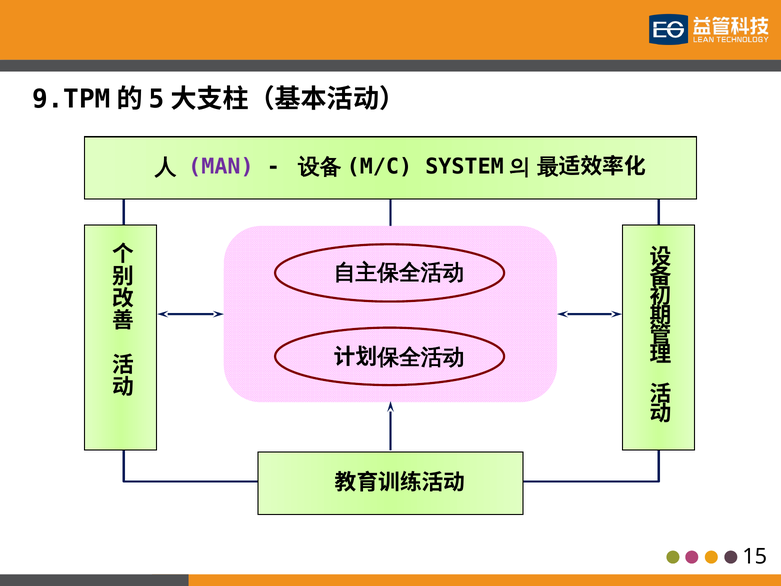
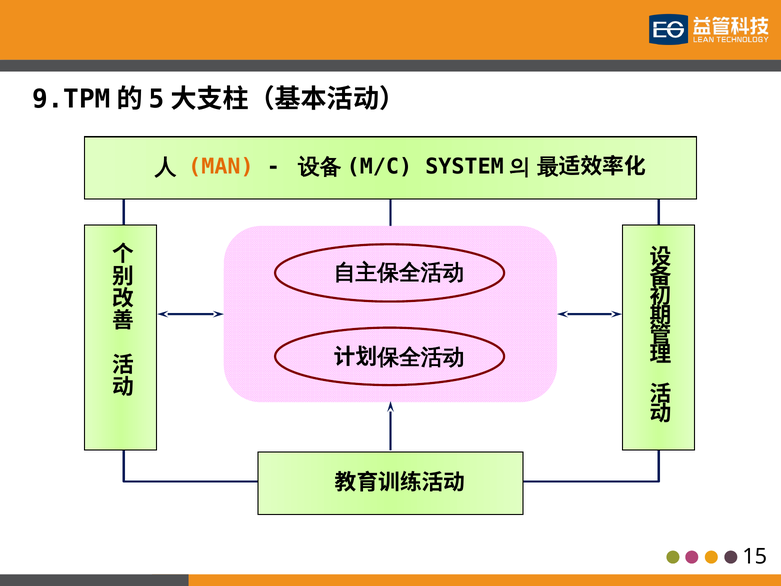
MAN colour: purple -> orange (221, 167)
